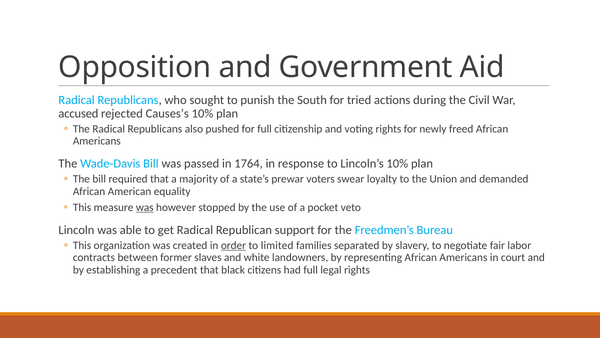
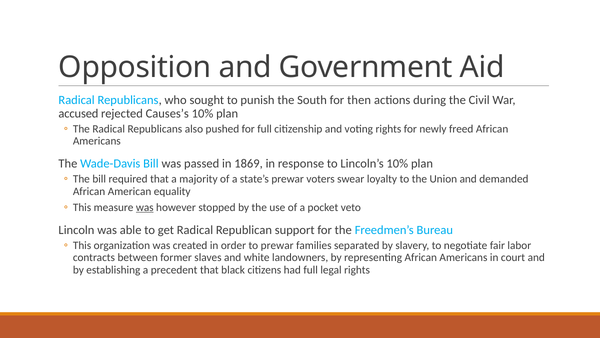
tried: tried -> then (359, 100)
1764: 1764 -> 1869 (249, 164)
order underline: present -> none (233, 245)
to limited: limited -> prewar (277, 245)
